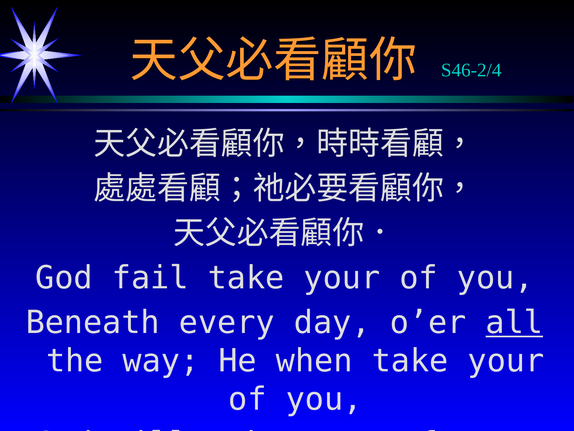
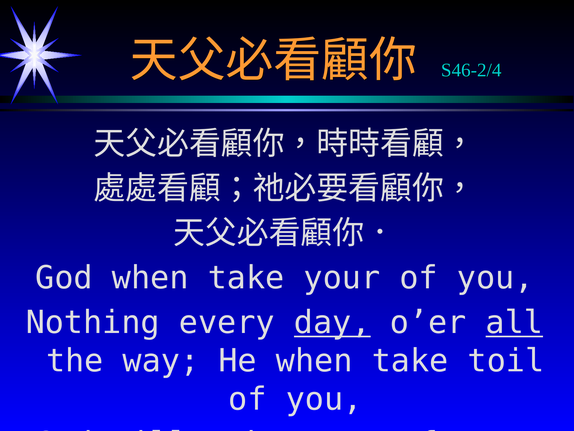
God fail: fail -> when (150, 278)
Beneath: Beneath -> Nothing (93, 322)
day underline: none -> present (332, 322)
your: your -> toil (506, 361)
